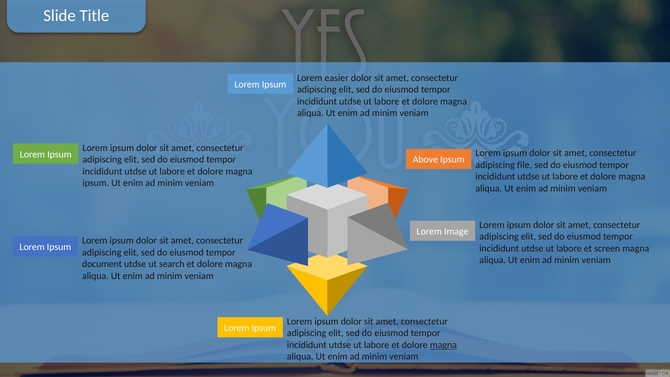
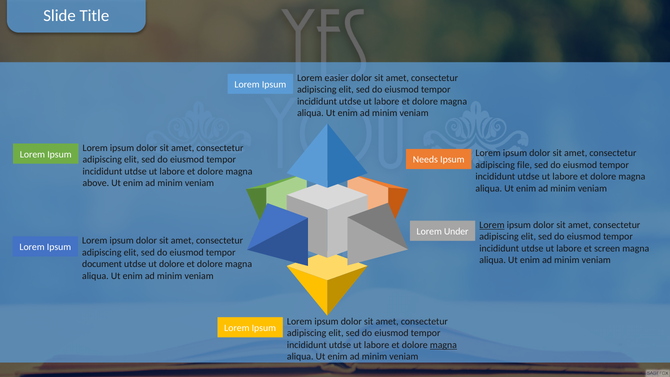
Above: Above -> Needs (425, 160)
ipsum: ipsum -> above (96, 183)
Lorem underline: none -> present (492, 225)
Image: Image -> Under (456, 231)
ut search: search -> dolore (172, 264)
